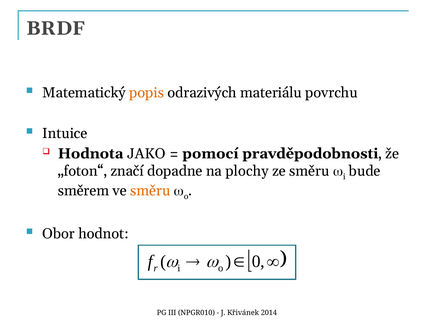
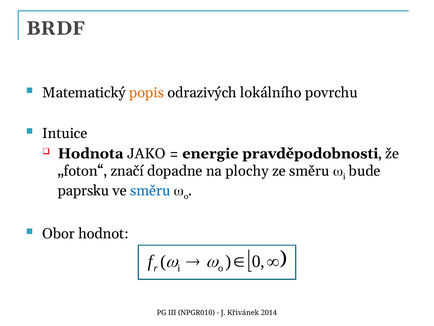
materiálu: materiálu -> lokálního (271, 93)
pomocí: pomocí -> energie (210, 153)
směrem: směrem -> paprsku (83, 190)
směru colour: orange -> blue (150, 190)
